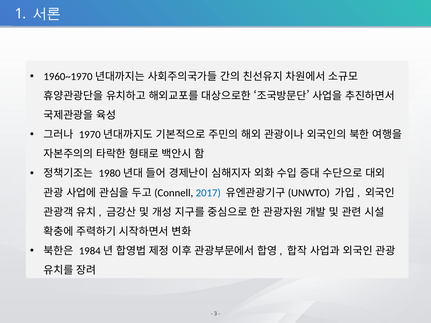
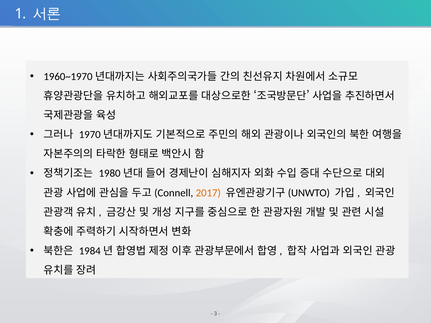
2017 colour: blue -> orange (208, 193)
